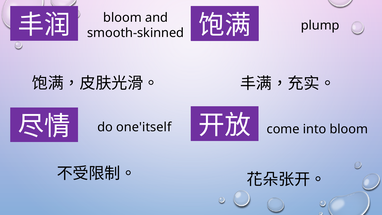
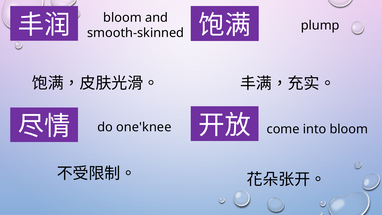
one'itself: one'itself -> one'knee (144, 127)
